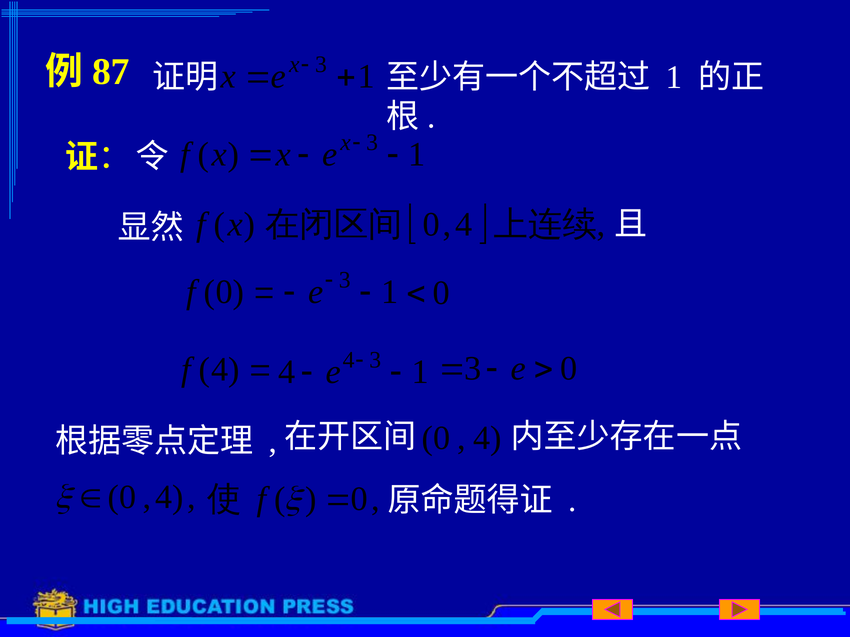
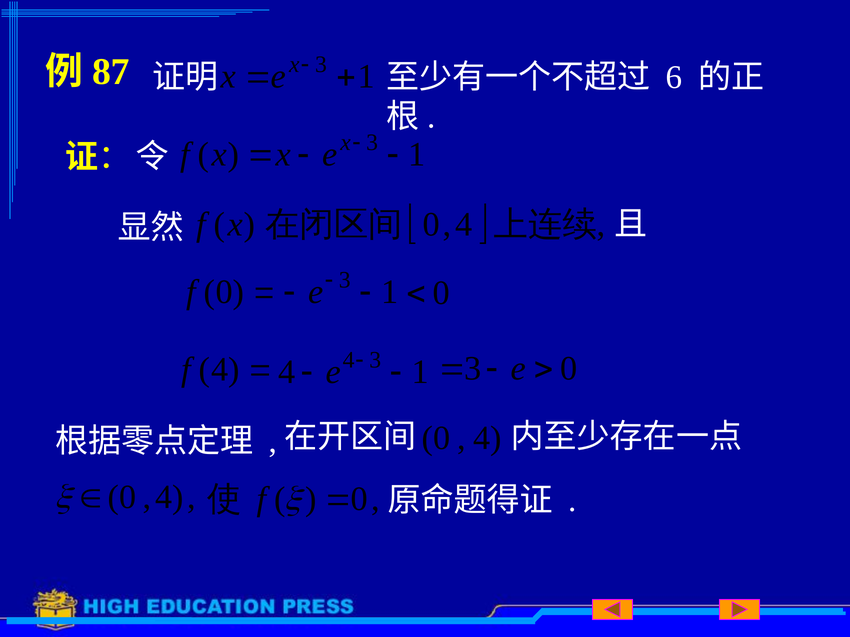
1: 1 -> 6 (674, 77)
